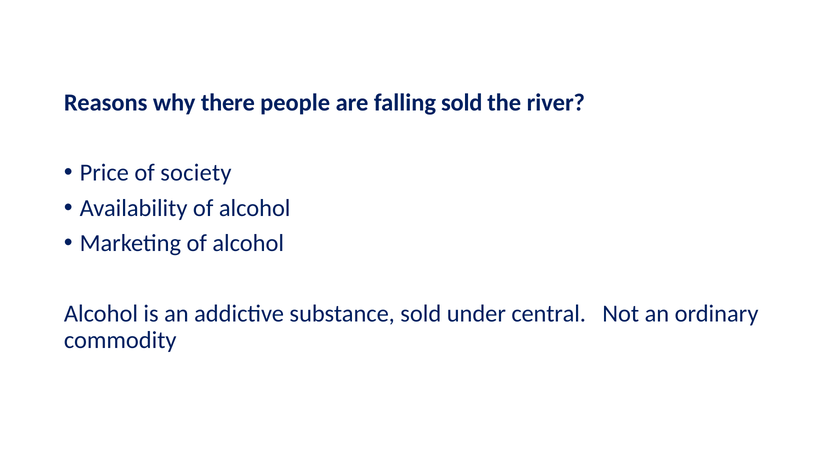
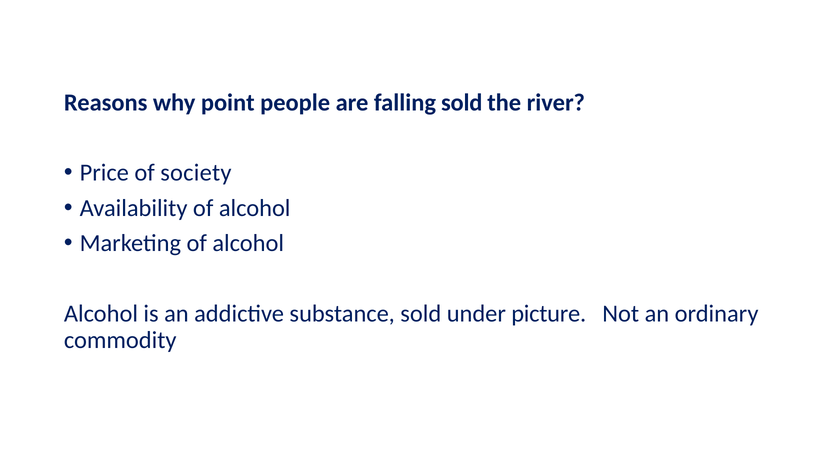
there: there -> point (228, 102)
central: central -> picture (549, 314)
